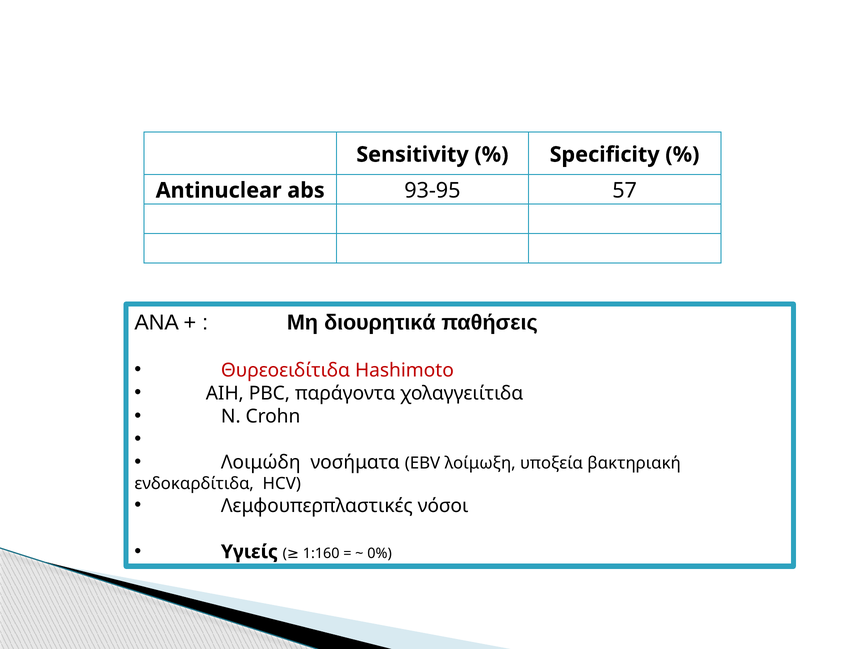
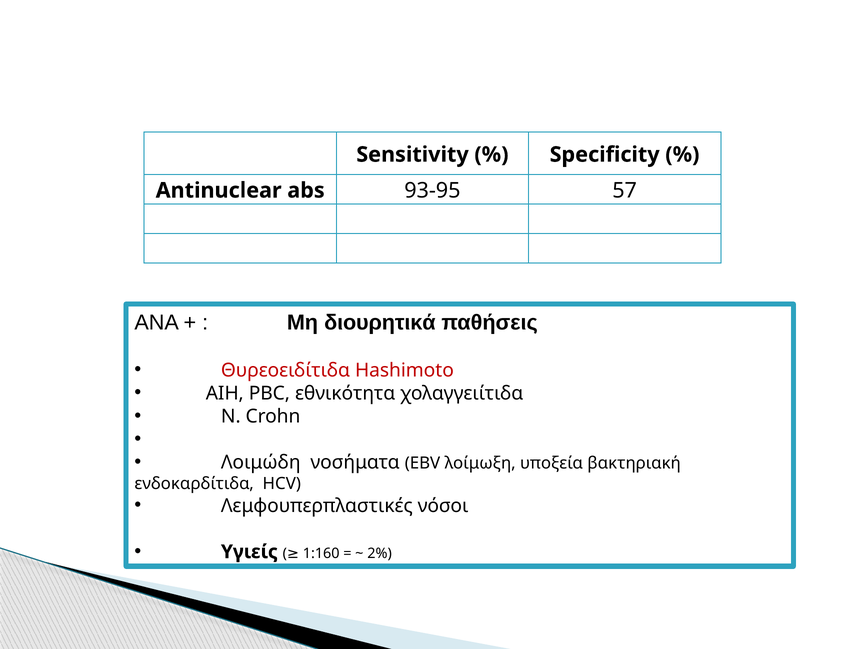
παράγοντα: παράγοντα -> εθνικότητα (345, 393)
0%: 0% -> 2% (380, 553)
